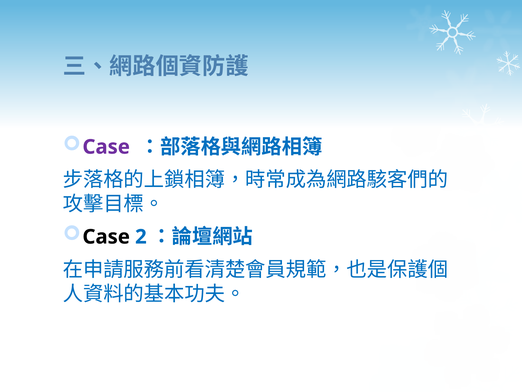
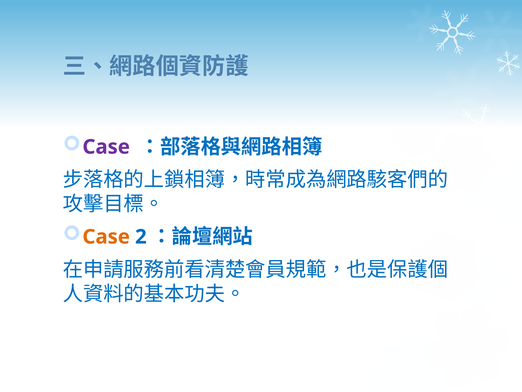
Case colour: black -> orange (106, 237)
